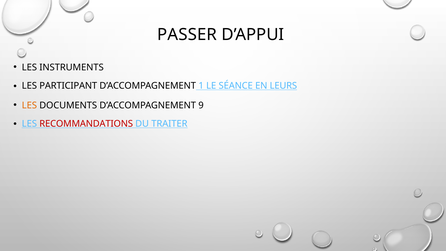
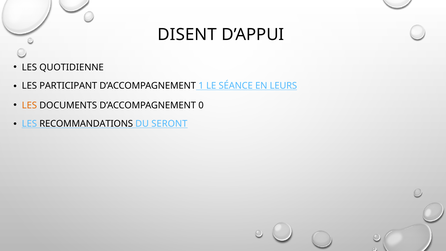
PASSER: PASSER -> DISENT (187, 35)
INSTRUMENTS: INSTRUMENTS -> QUOTIDIENNE (72, 67)
9: 9 -> 0 (201, 105)
RECOMMANDATIONS colour: red -> black (86, 124)
TRAITER: TRAITER -> SERONT (169, 124)
